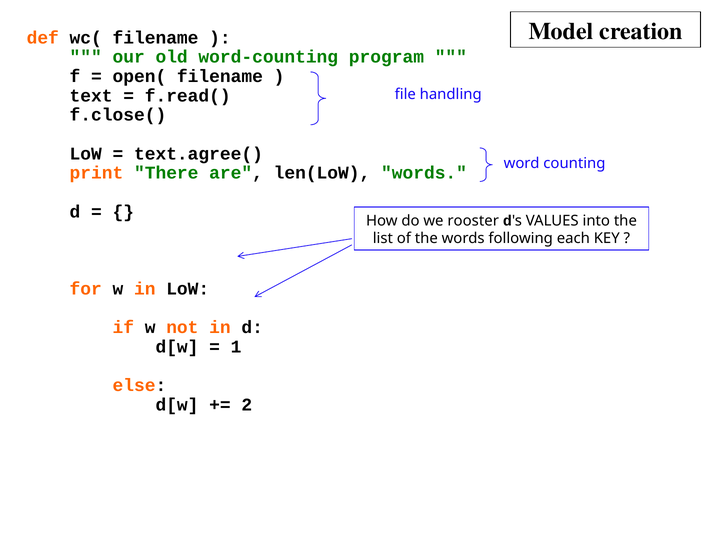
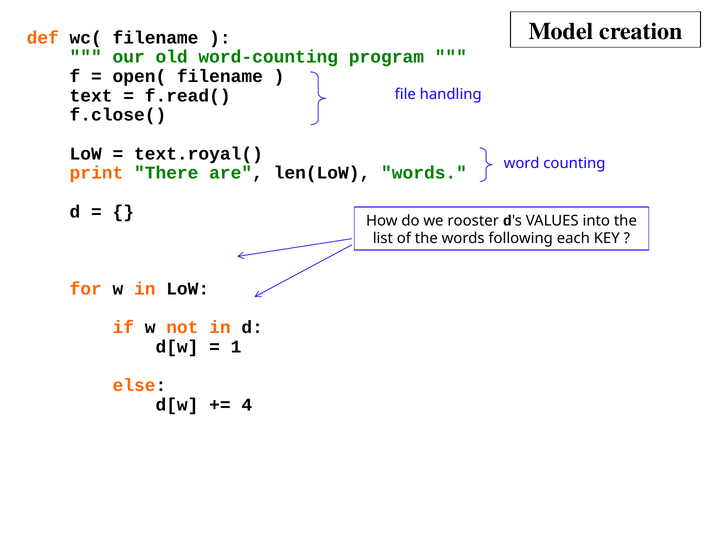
text.agree(: text.agree( -> text.royal( (198, 154)
2: 2 -> 4 (247, 405)
